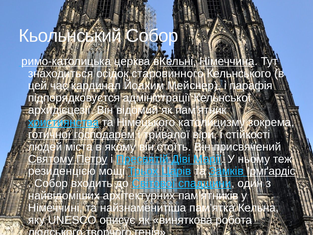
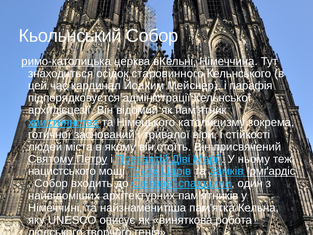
господарем: господарем -> заснований (104, 134)
резиденцією: резиденцією -> нацистського (62, 171)
